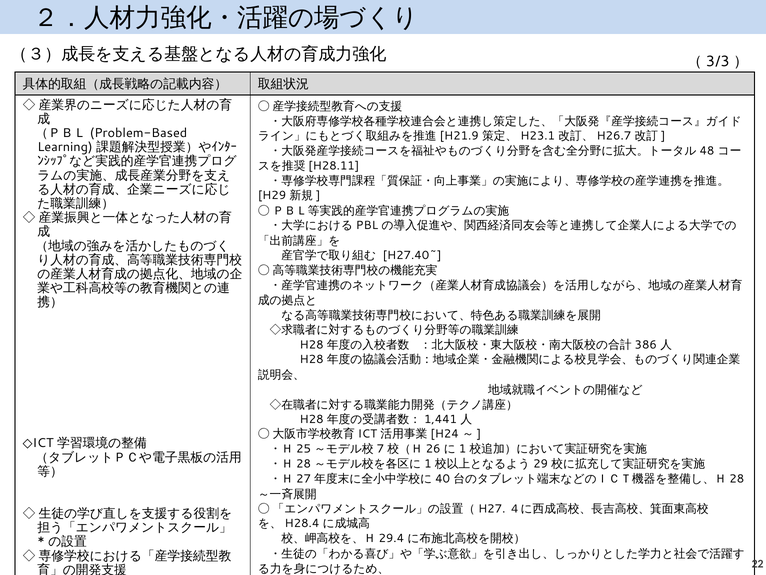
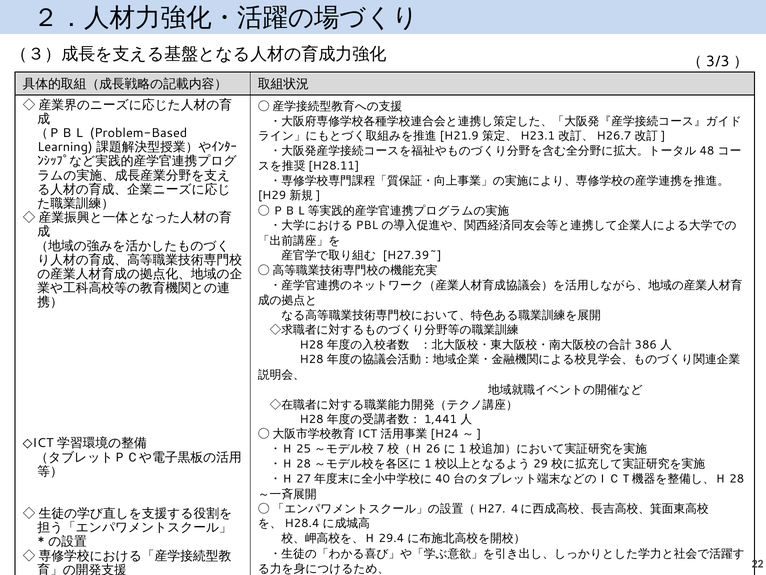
H27.40~: H27.40~ -> H27.39~ (412, 255)
